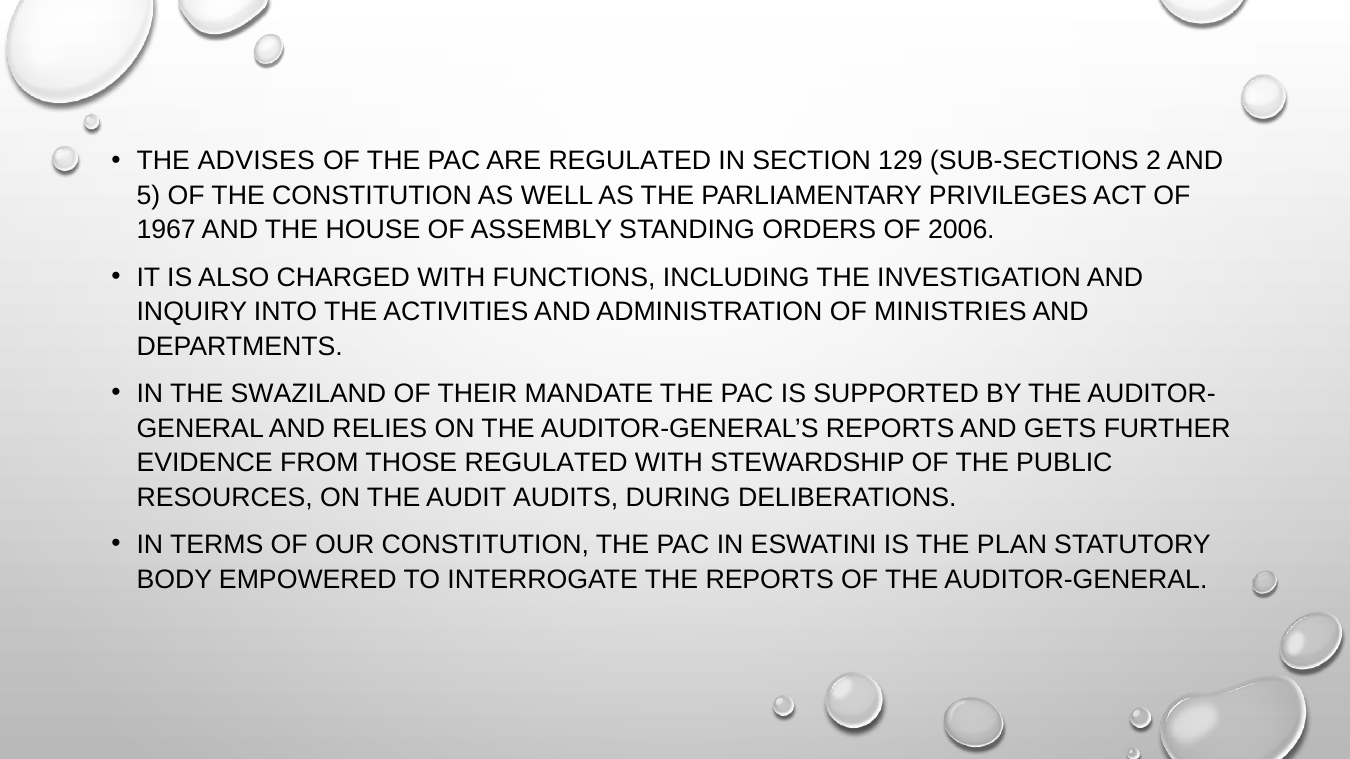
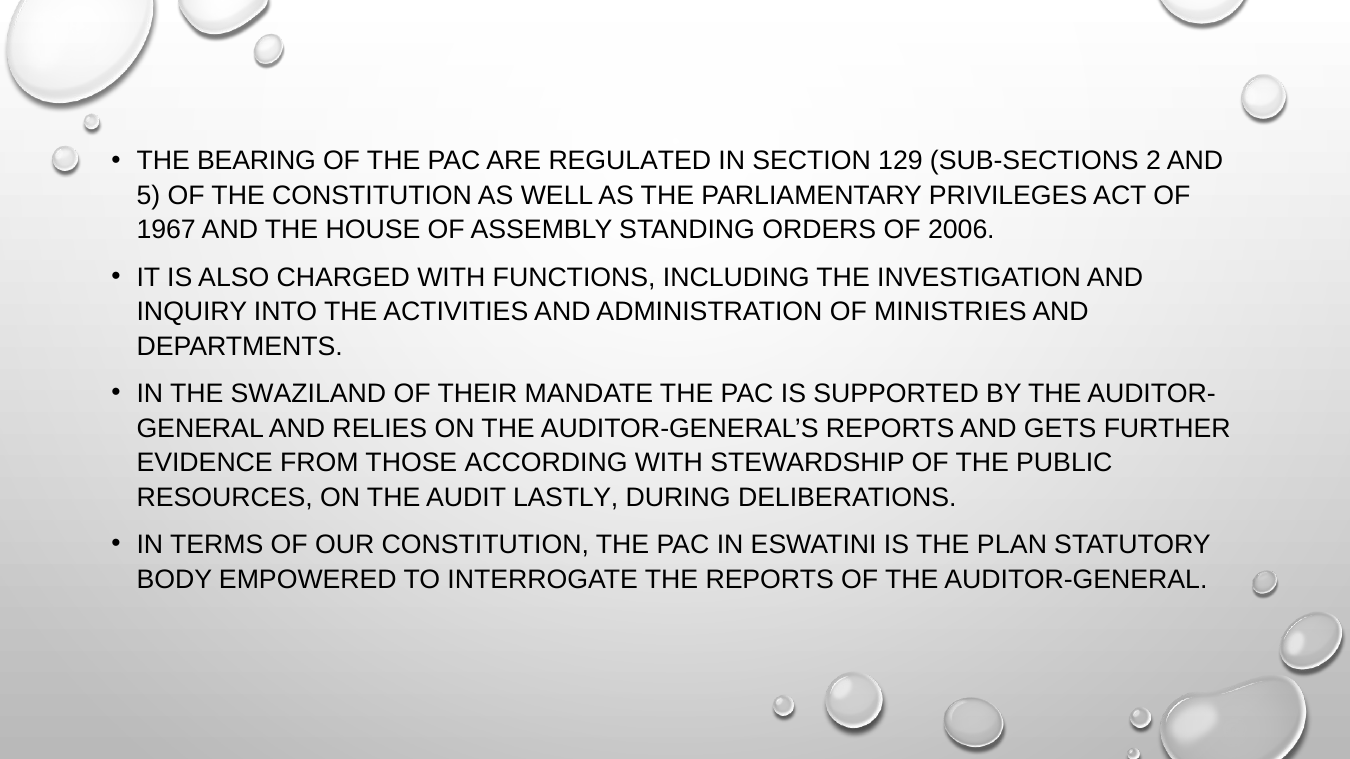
ADVISES: ADVISES -> BEARING (257, 161)
THOSE REGULATED: REGULATED -> ACCORDING (546, 463)
AUDITS: AUDITS -> LASTLY (566, 498)
